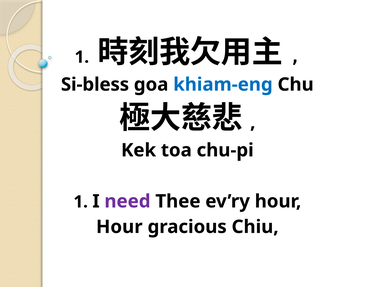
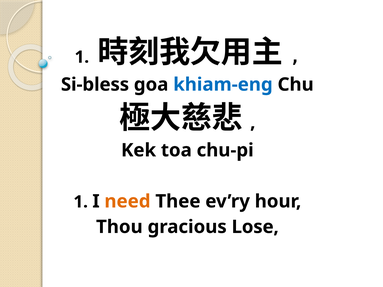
need colour: purple -> orange (127, 201)
Hour: Hour -> Thou (119, 227)
Chiu: Chiu -> Lose (255, 227)
